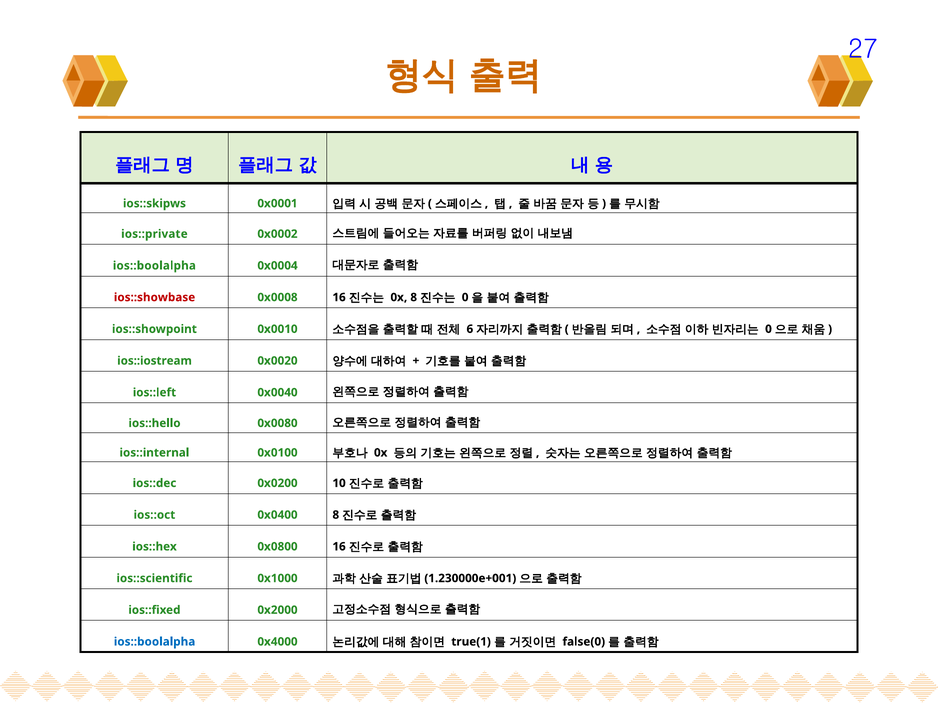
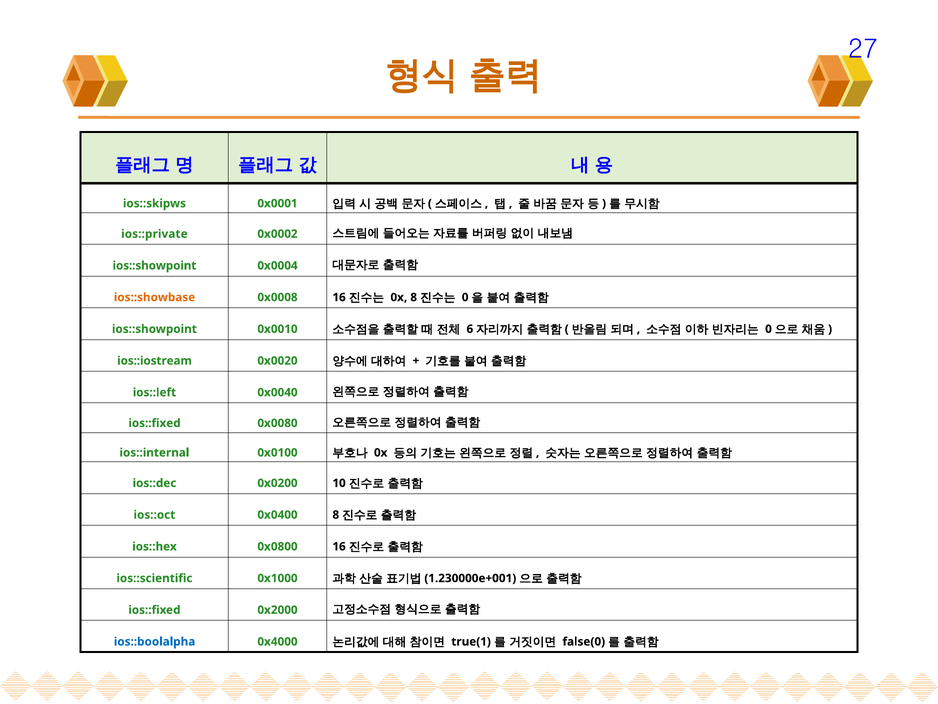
ios::boolalpha: ios::boolalpha -> ios::showpoint (154, 265)
ios::showbase colour: red -> orange (155, 297)
ios::hello: ios::hello -> ios::fixed (155, 423)
